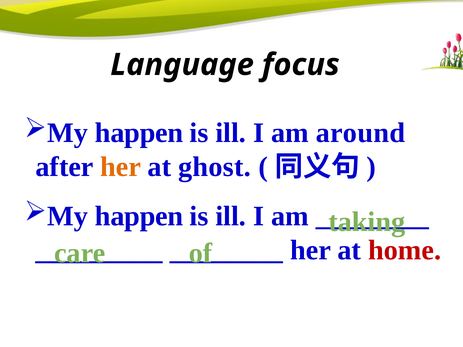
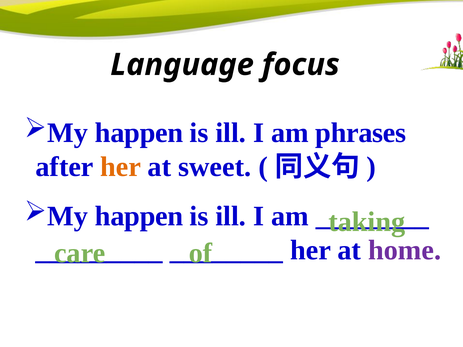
around: around -> phrases (361, 133)
ghost: ghost -> sweet (215, 167)
home colour: red -> purple (405, 250)
